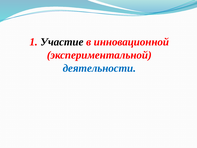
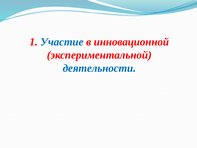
Участие colour: black -> blue (62, 42)
